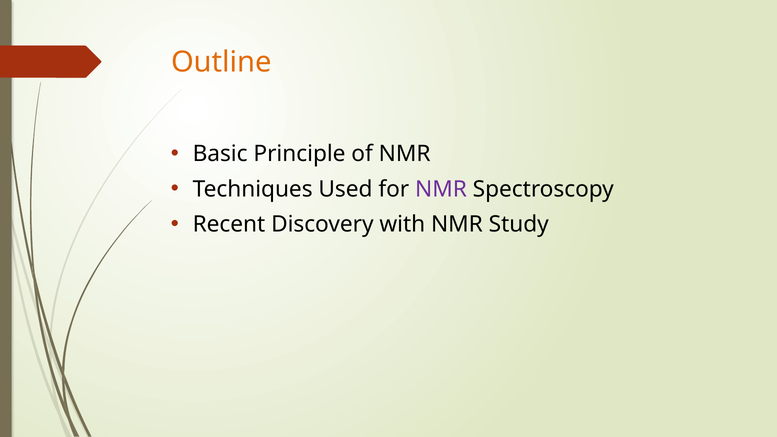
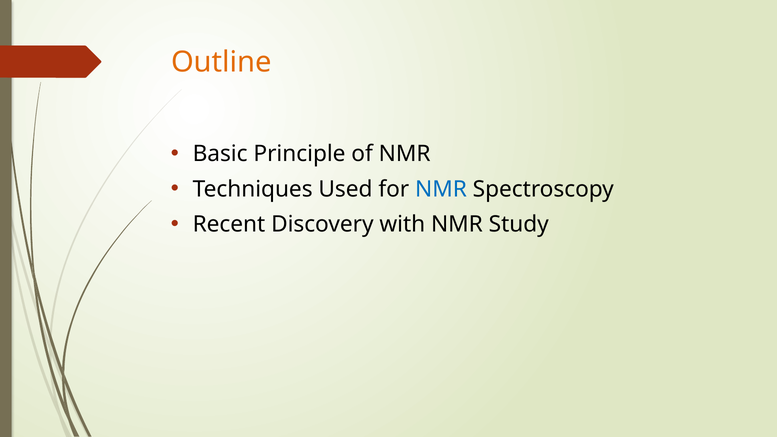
NMR colour: purple -> blue (441, 189)
